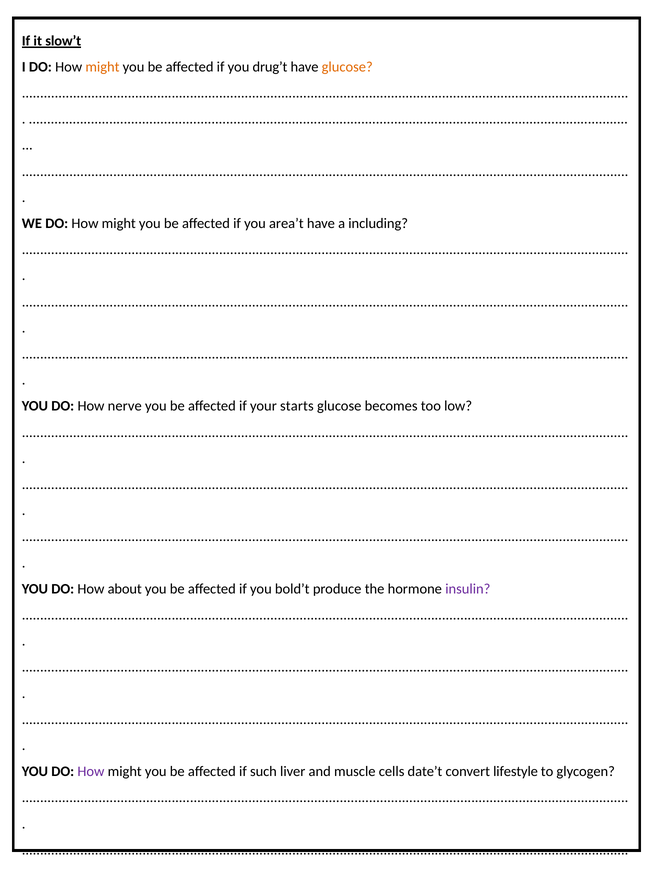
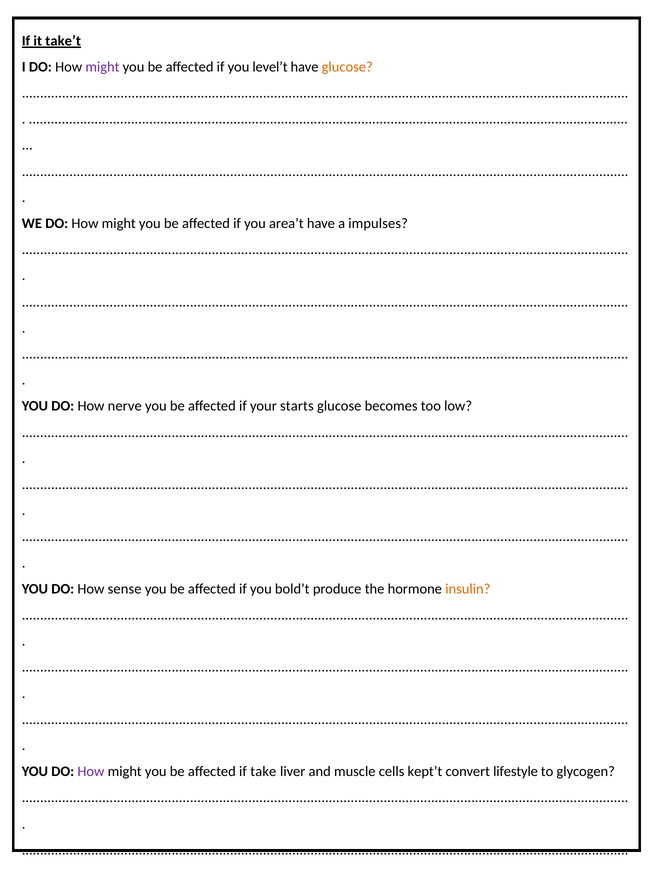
slow’t: slow’t -> take’t (63, 41)
might colour: orange -> purple (102, 67)
drug’t: drug’t -> level’t (270, 67)
including: including -> impulses (378, 224)
about: about -> sense (125, 589)
insulin colour: purple -> orange (468, 589)
such: such -> take (263, 772)
date’t: date’t -> kept’t (425, 772)
